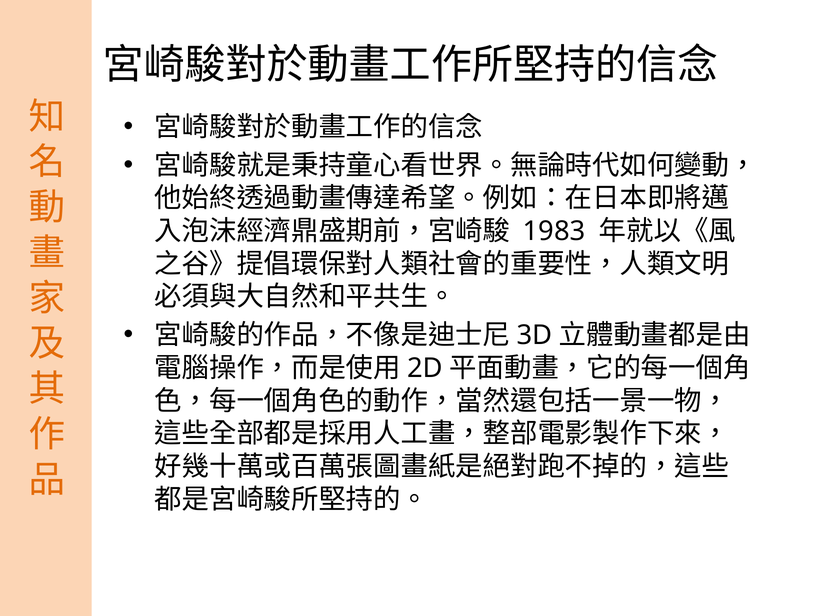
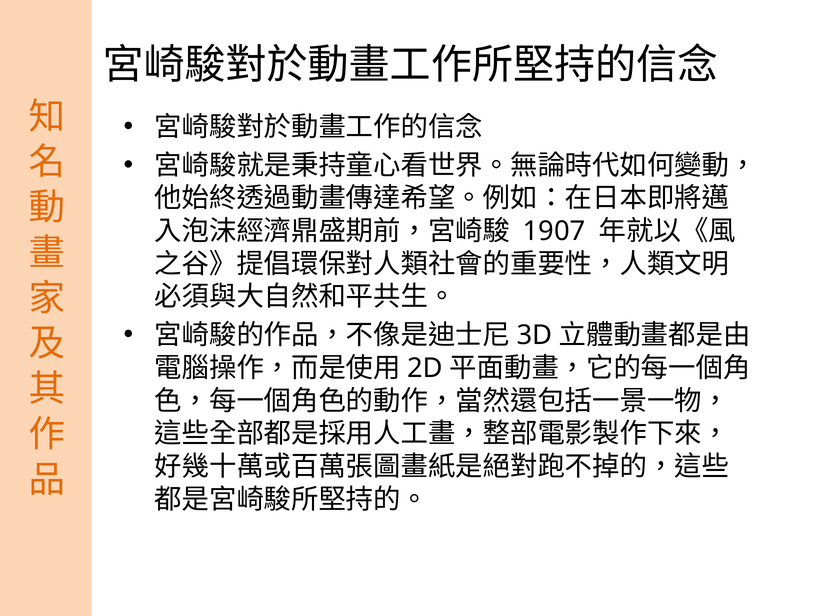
1983: 1983 -> 1907 (554, 231)
